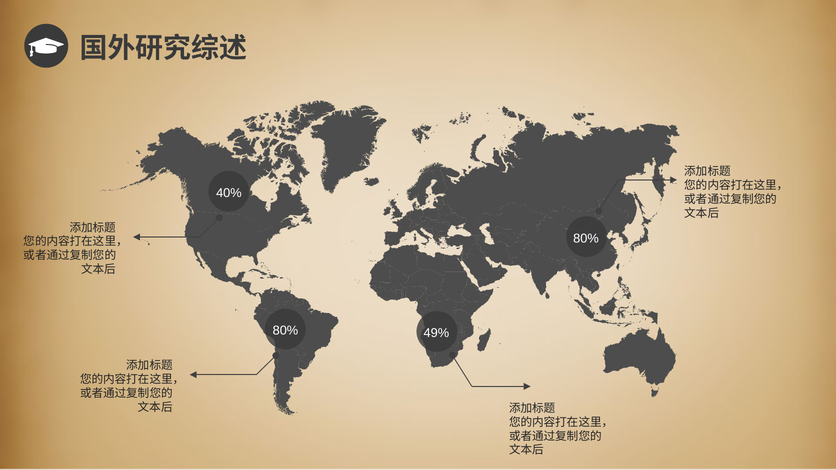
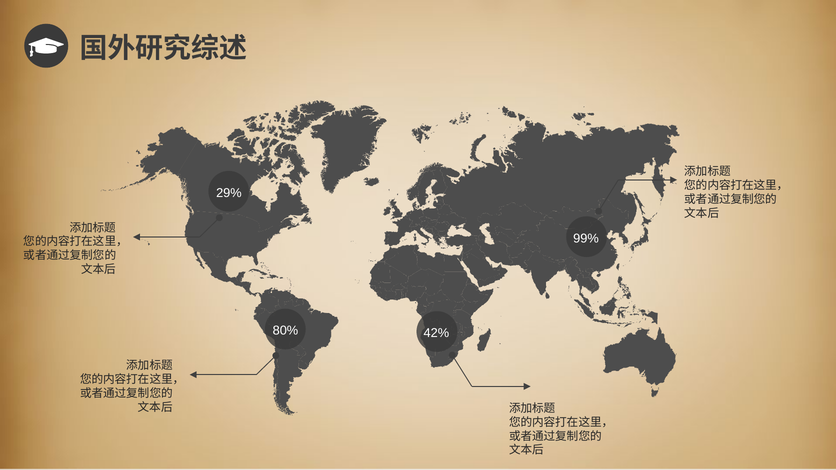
40%: 40% -> 29% (229, 193)
80%: 80% -> 99% (586, 238)
49%: 49% -> 42% (436, 333)
